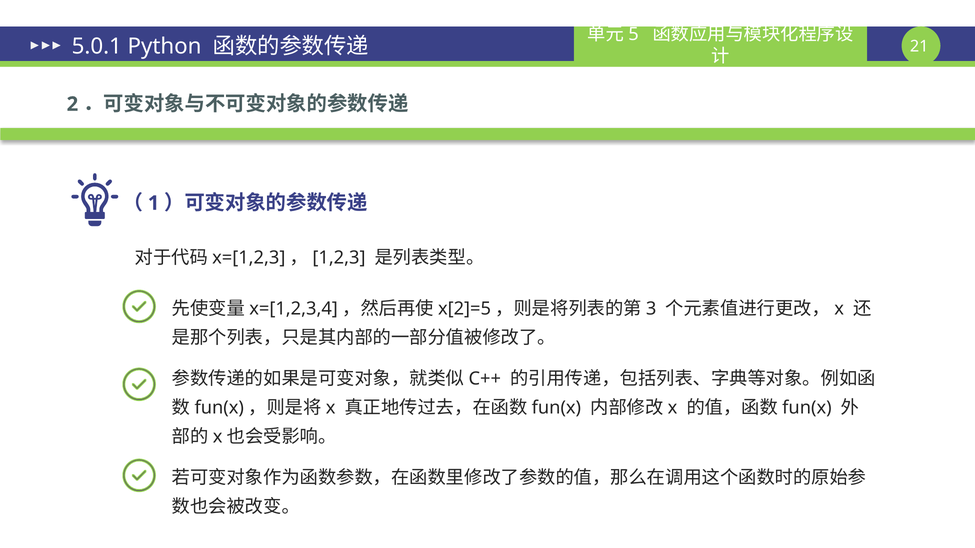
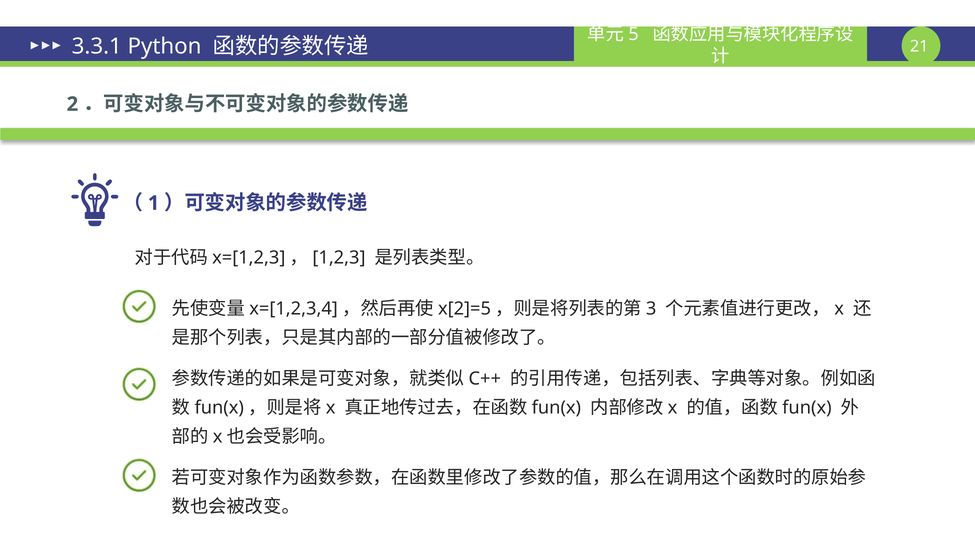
5.0.1: 5.0.1 -> 3.3.1 (97, 47)
